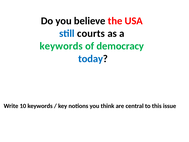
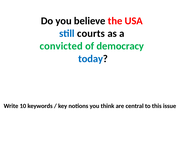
keywords: keywords -> convicted (61, 46)
